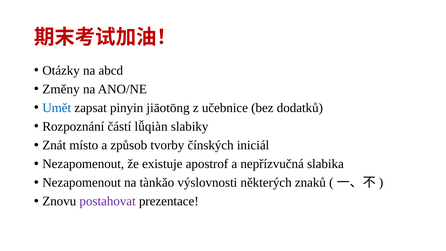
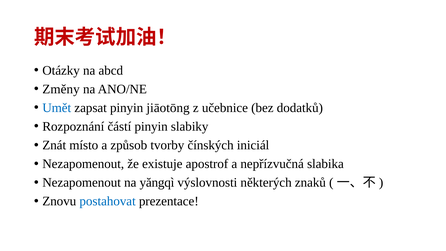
částí lǚqiàn: lǚqiàn -> pinyin (151, 126)
tànkăo: tànkăo -> yăngqì (157, 182)
postahovat colour: purple -> blue (108, 201)
